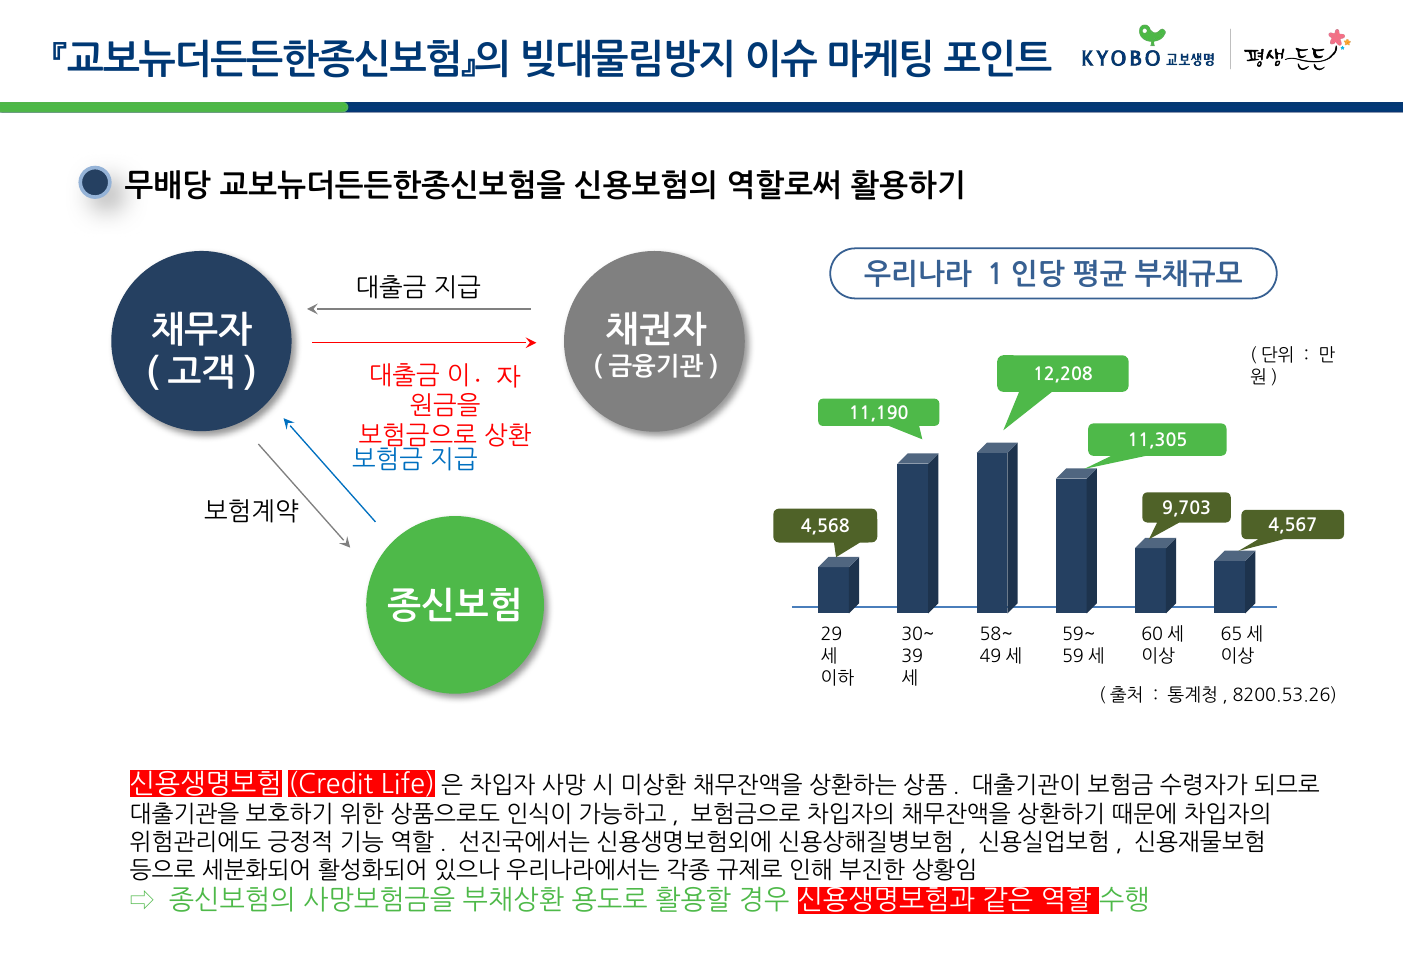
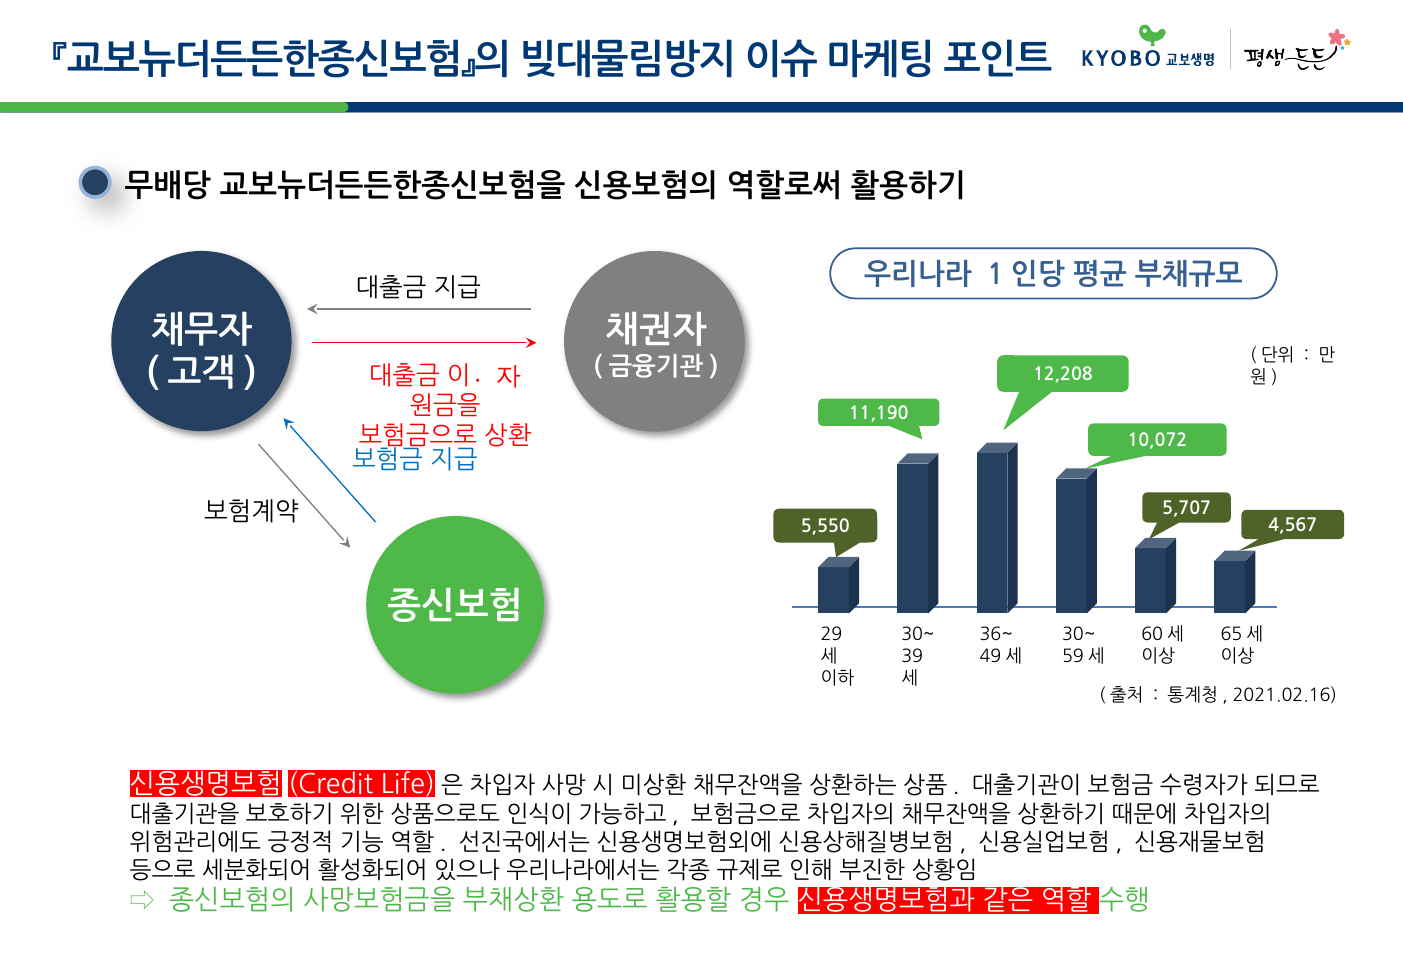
11,305: 11,305 -> 10,072 (1157, 441)
9,703: 9,703 -> 5,707 (1187, 509)
4,568: 4,568 -> 5,550 (825, 527)
58~: 58~ -> 36~ (996, 635)
59~: 59~ -> 30~ (1079, 635)
8200.53.26: 8200.53.26 -> 2021.02.16 (1285, 696)
